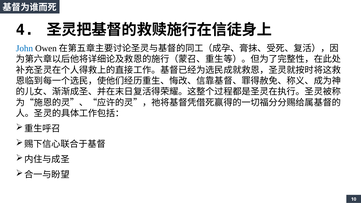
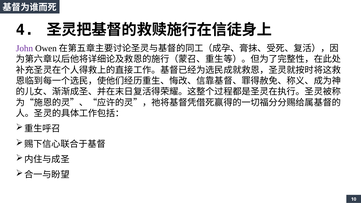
John colour: blue -> purple (24, 48)
